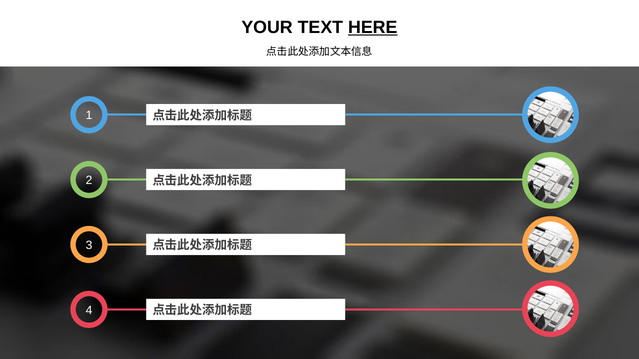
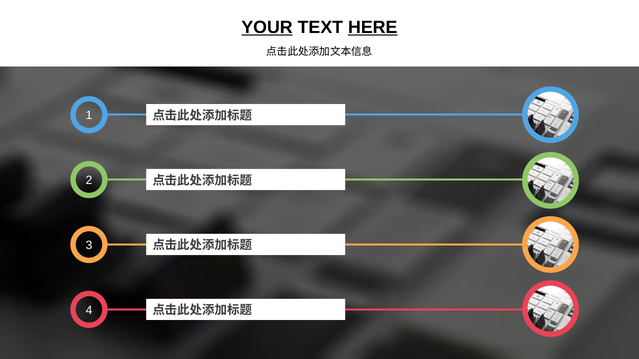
YOUR underline: none -> present (267, 28)
